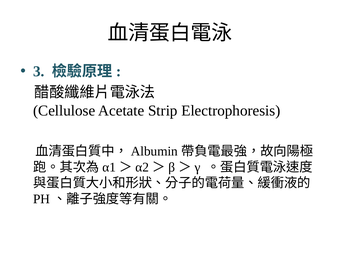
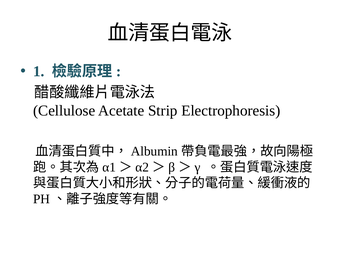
3: 3 -> 1 (39, 71)
